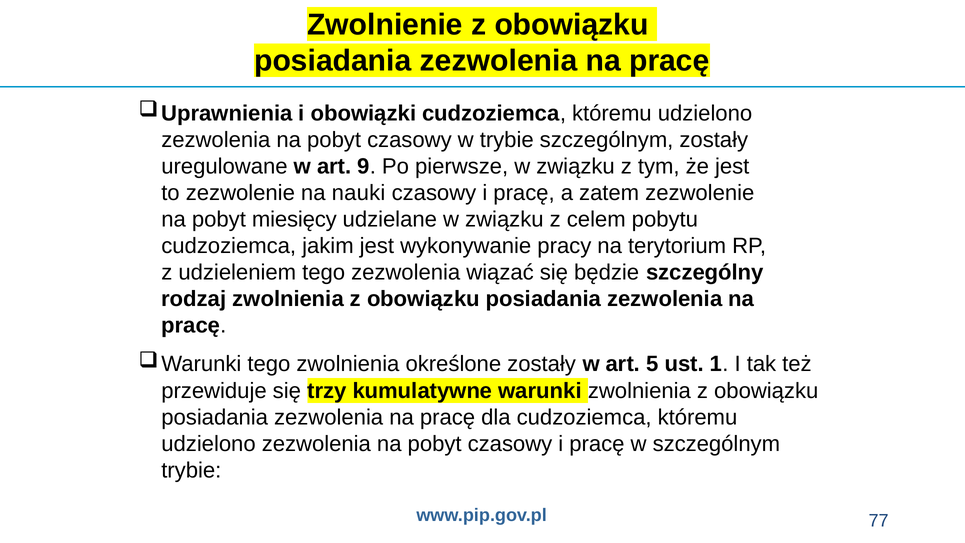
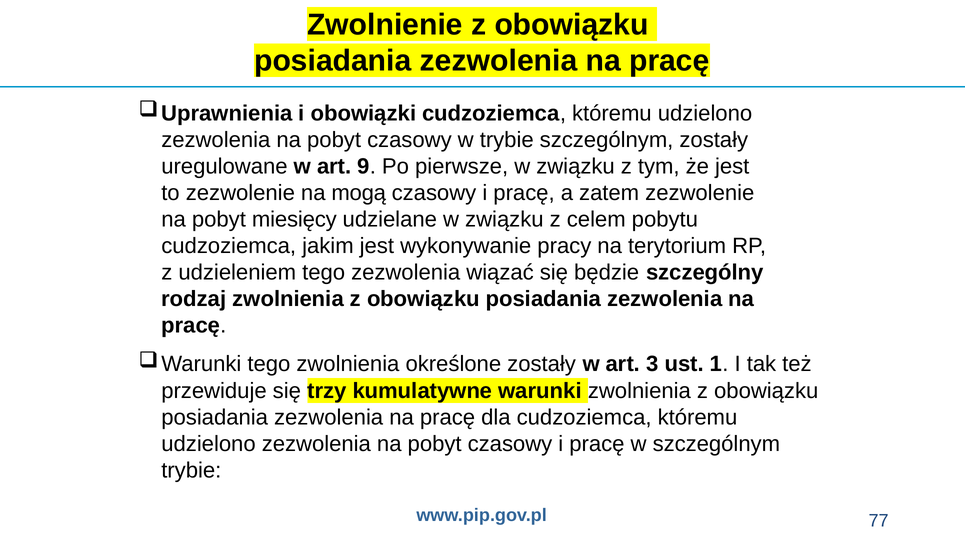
nauki: nauki -> mogą (359, 193)
5: 5 -> 3 (652, 364)
